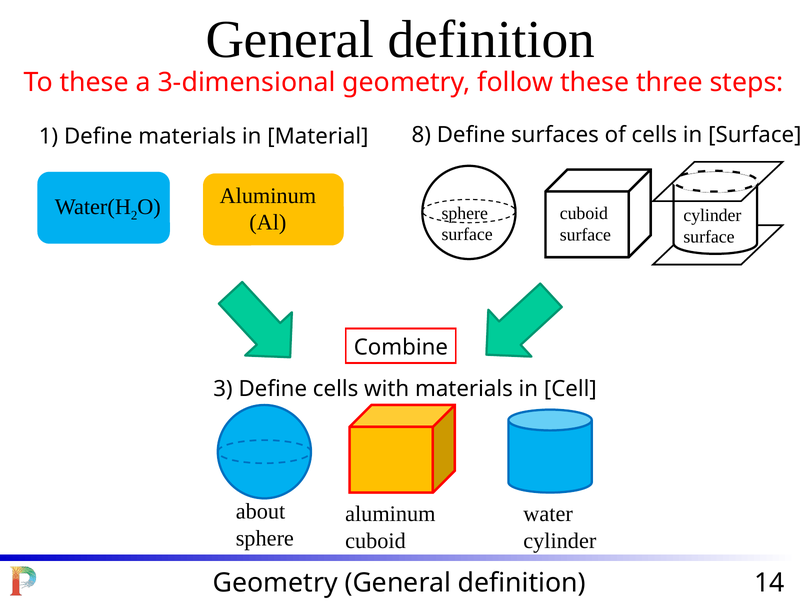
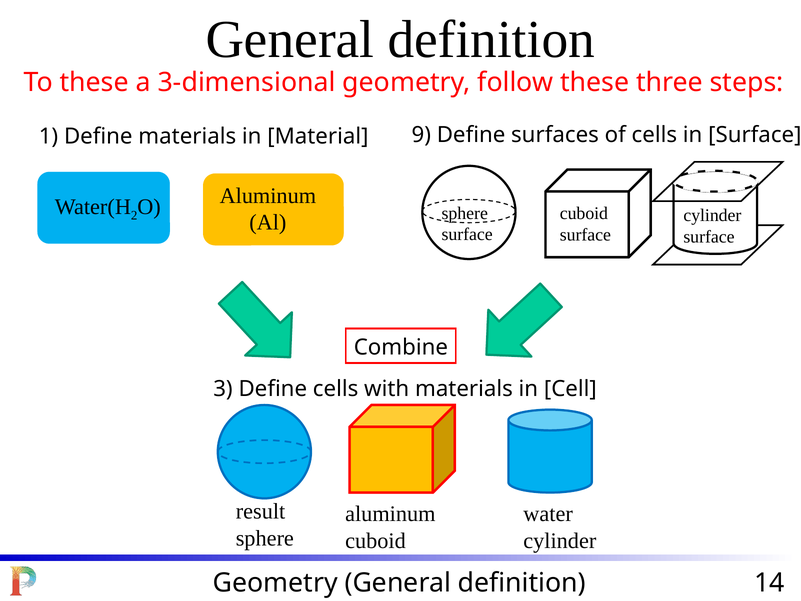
8: 8 -> 9 (421, 135)
about: about -> result (261, 511)
